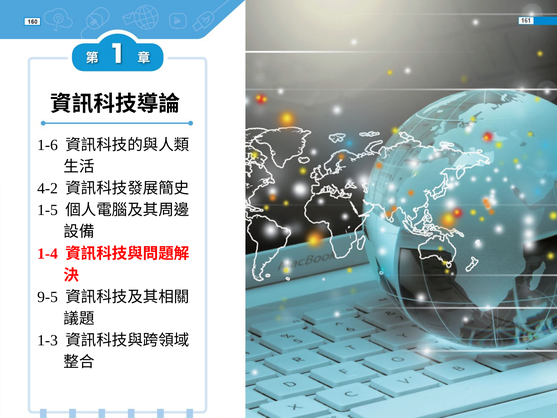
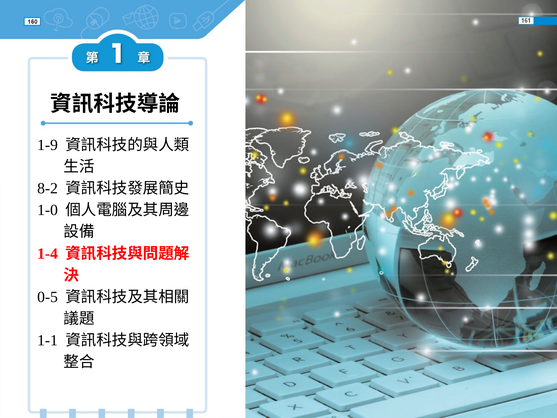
1-6: 1-6 -> 1-9 (48, 145)
4-2: 4-2 -> 8-2 (48, 188)
1-5: 1-5 -> 1-0 (48, 210)
9-5: 9-5 -> 0-5 (48, 297)
1-3: 1-3 -> 1-1 (48, 340)
